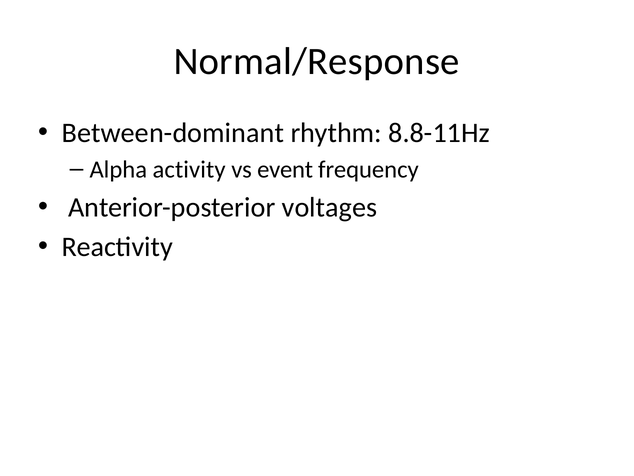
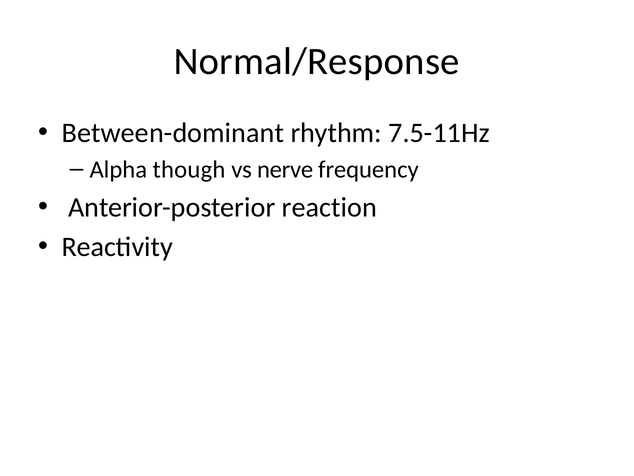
8.8-11Hz: 8.8-11Hz -> 7.5-11Hz (439, 133)
activity: activity -> though (189, 169)
event: event -> nerve (285, 169)
voltages: voltages -> reaction (329, 207)
